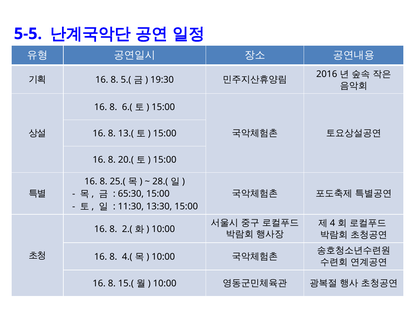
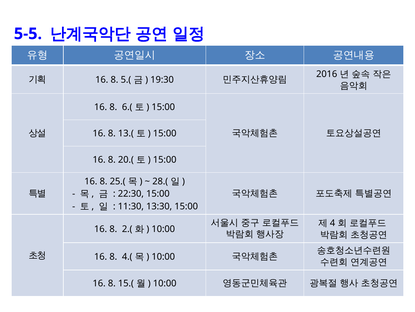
65:30: 65:30 -> 22:30 (131, 193)
